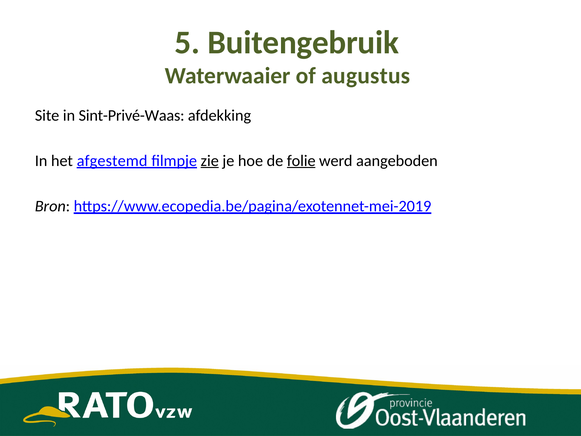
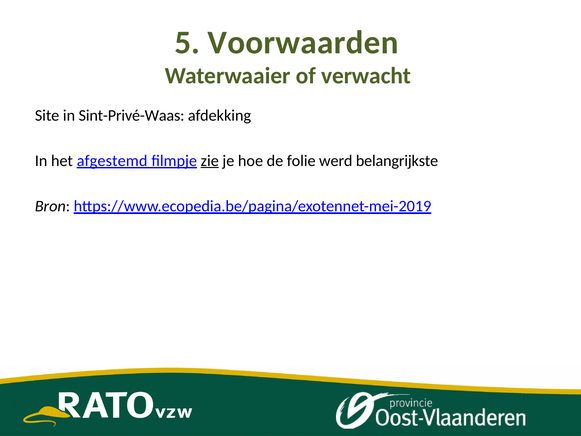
Buitengebruik: Buitengebruik -> Voorwaarden (303, 42)
augustus: augustus -> verwacht (366, 76)
folie underline: present -> none (301, 161)
aangeboden: aangeboden -> belangrijkste (397, 161)
